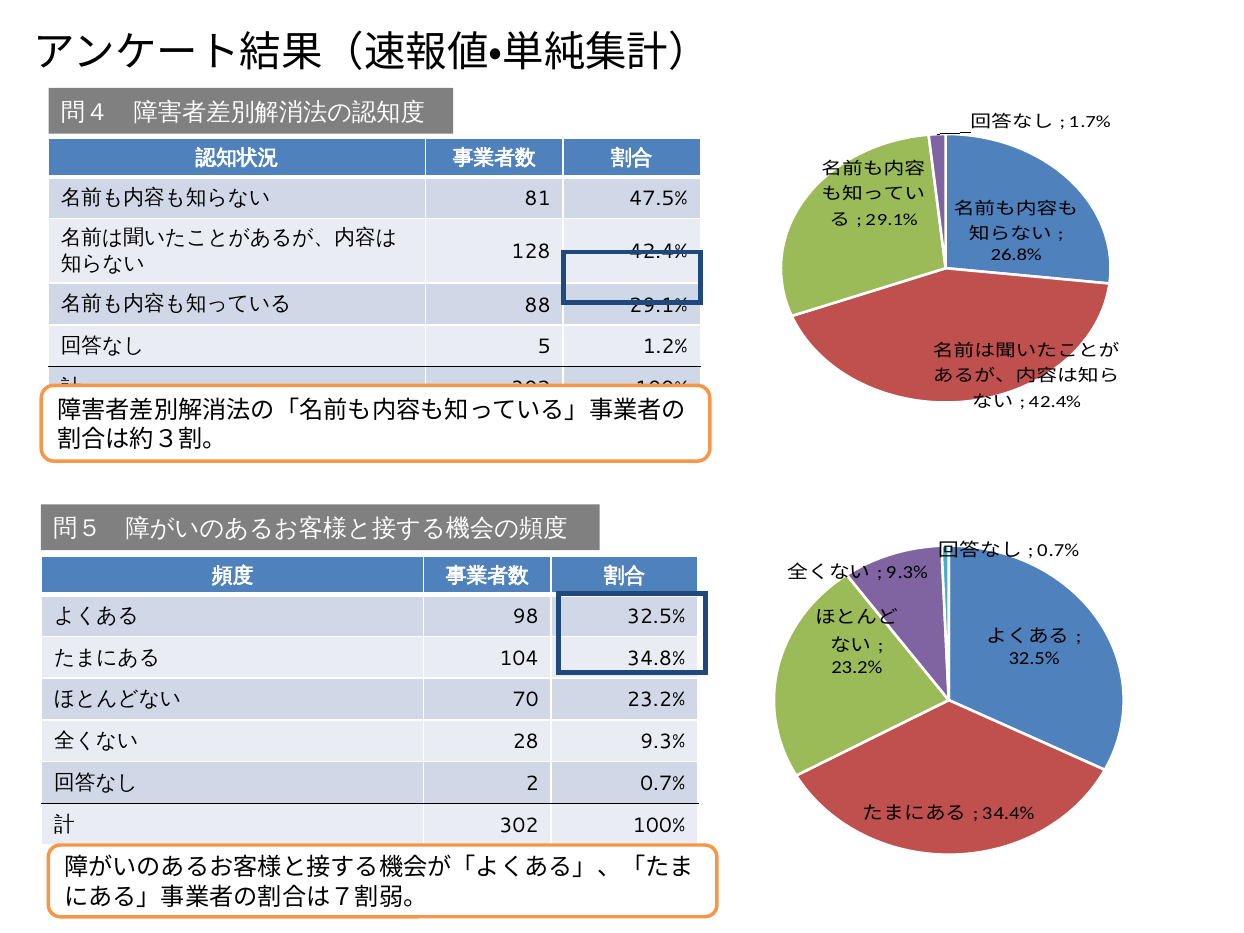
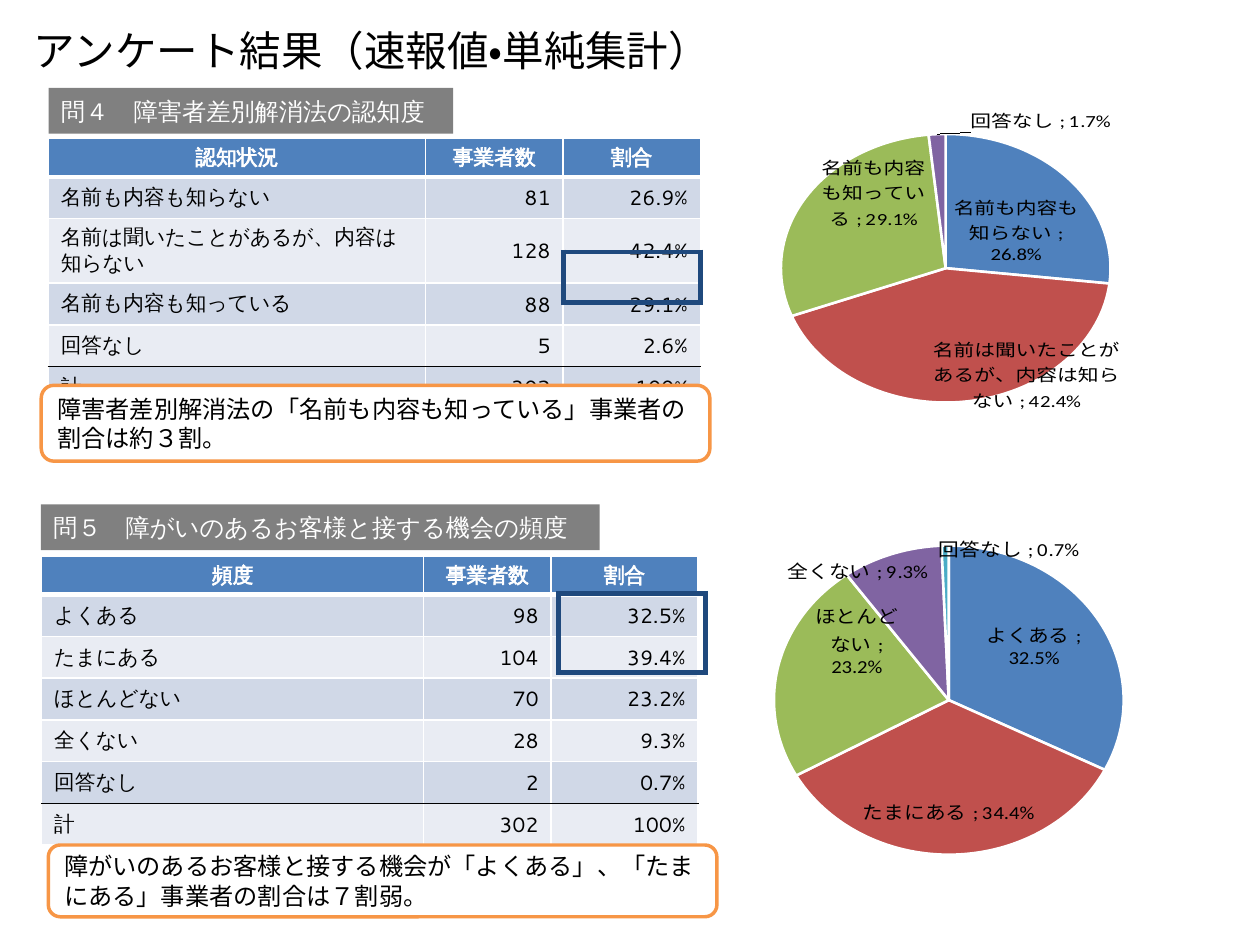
47.5%: 47.5% -> 26.9% (659, 199)
1.2%: 1.2% -> 2.6% (665, 347)
34.8%: 34.8% -> 39.4% (656, 658)
